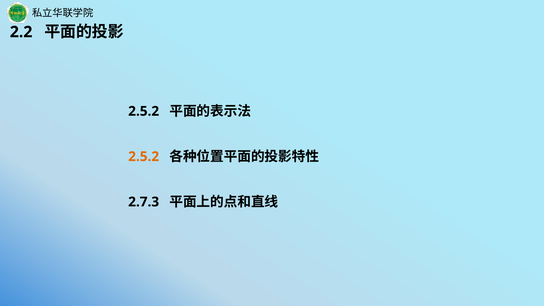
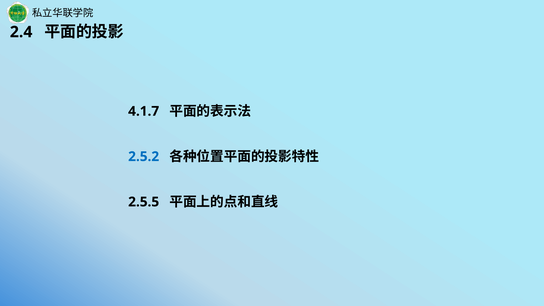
2.2: 2.2 -> 2.4 (21, 32)
2.5.2: 2.5.2 -> 4.1.7 (144, 111)
2.5.2 colour: orange -> blue (144, 157)
2.7.3: 2.7.3 -> 2.5.5 (144, 202)
